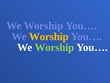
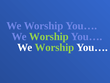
Worship colour: yellow -> light green (49, 36)
